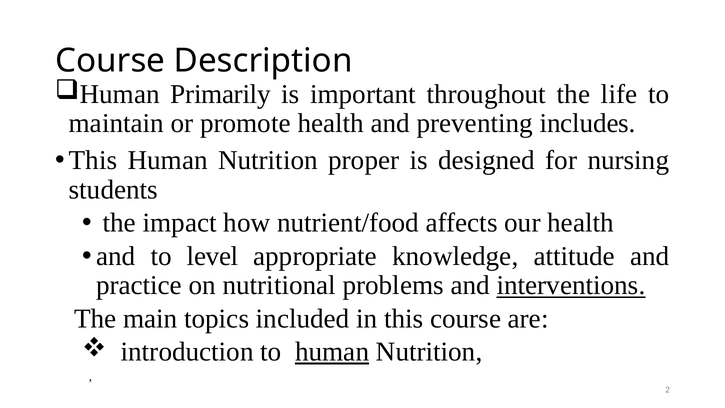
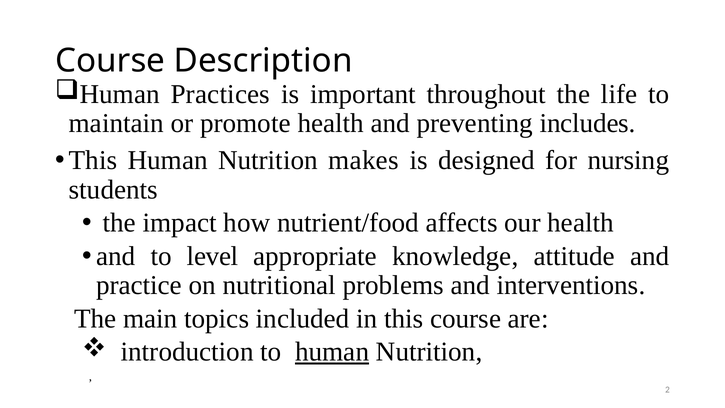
Primarily: Primarily -> Practices (220, 94)
proper: proper -> makes (364, 160)
interventions underline: present -> none (571, 285)
